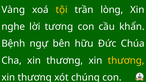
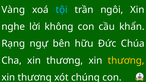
tội colour: yellow -> light blue (62, 10)
lòng: lòng -> ngôi (112, 10)
tương: tương -> không (59, 27)
Bệnh: Bệnh -> Rạng (13, 44)
